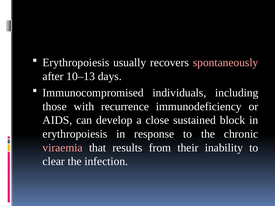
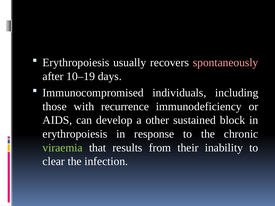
10–13: 10–13 -> 10–19 (81, 76)
close: close -> other (157, 120)
viraemia colour: pink -> light green (63, 148)
